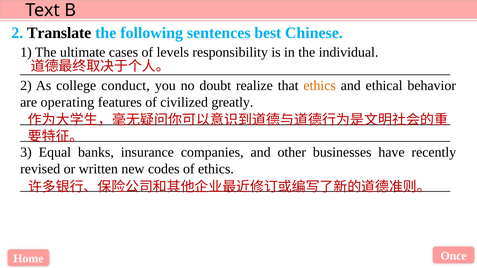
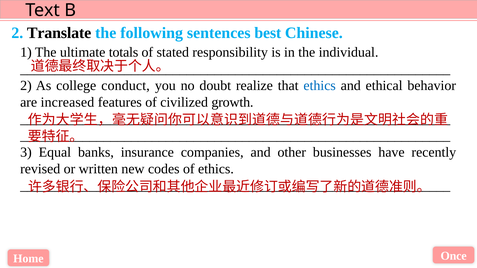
cases: cases -> totals (124, 52)
levels: levels -> stated (173, 52)
ethics colour: orange -> blue (320, 86)
operating: operating -> increased (67, 102)
greatly: greatly -> growth (232, 102)
